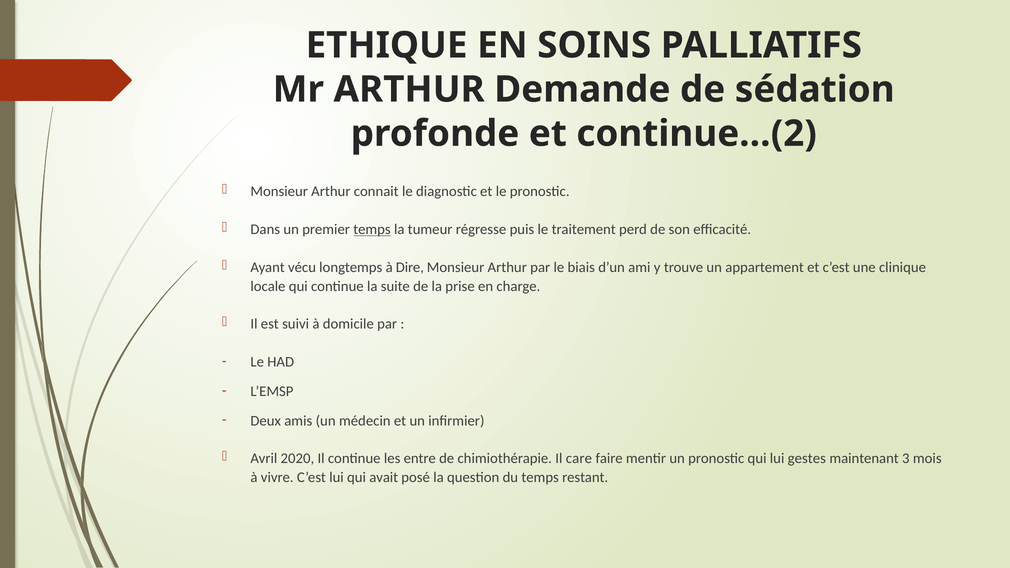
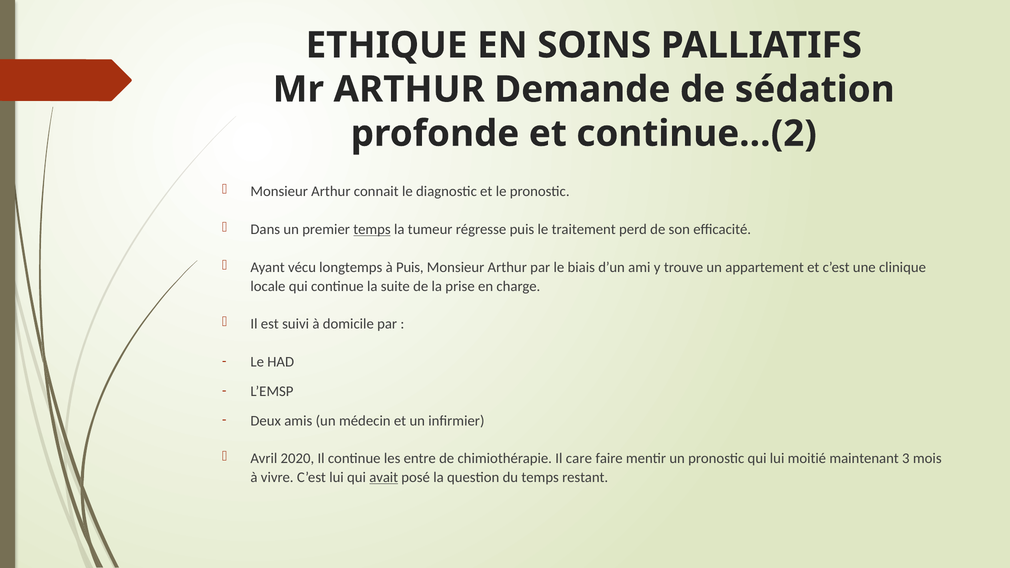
à Dire: Dire -> Puis (410, 267)
gestes: gestes -> moitié (807, 459)
avait underline: none -> present (384, 478)
